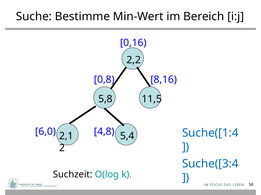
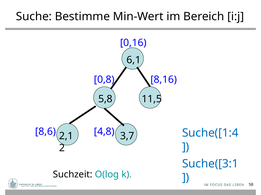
2,2: 2,2 -> 6,1 (134, 60)
6,0: 6,0 -> 8,6 (46, 132)
5,4: 5,4 -> 3,7 (127, 136)
Suche([3:4: Suche([3:4 -> Suche([3:1 (210, 164)
